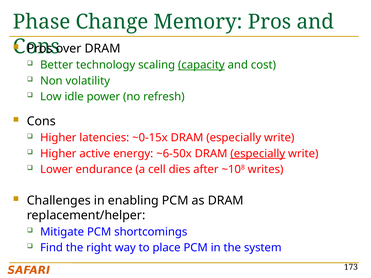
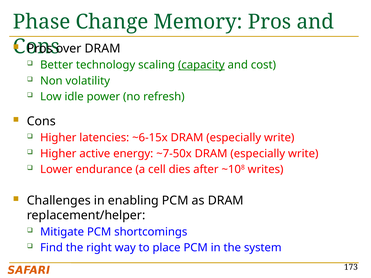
~0-15x: ~0-15x -> ~6-15x (150, 138)
~6-50x: ~6-50x -> ~7-50x (174, 154)
especially underline: present -> none (258, 154)
